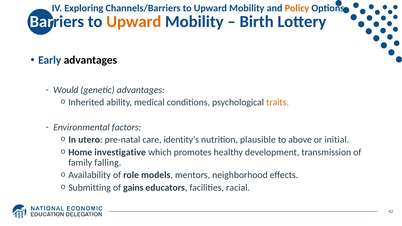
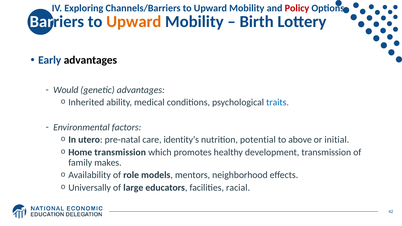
Policy colour: orange -> red (297, 8)
traits colour: orange -> blue (278, 102)
plausible: plausible -> potential (258, 140)
Home investigative: investigative -> transmission (120, 152)
falling: falling -> makes (108, 163)
Submitting: Submitting -> Universally (90, 188)
gains: gains -> large (133, 188)
